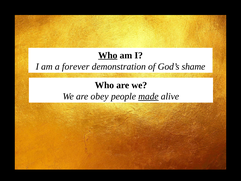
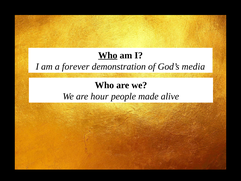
shame: shame -> media (193, 66)
obey: obey -> hour (100, 96)
made underline: present -> none (148, 96)
